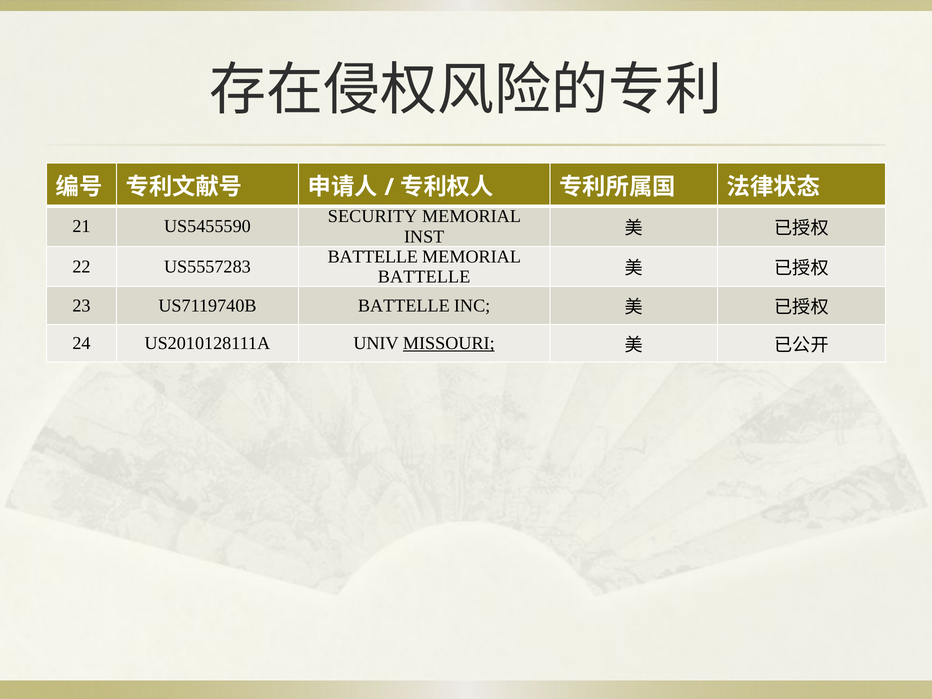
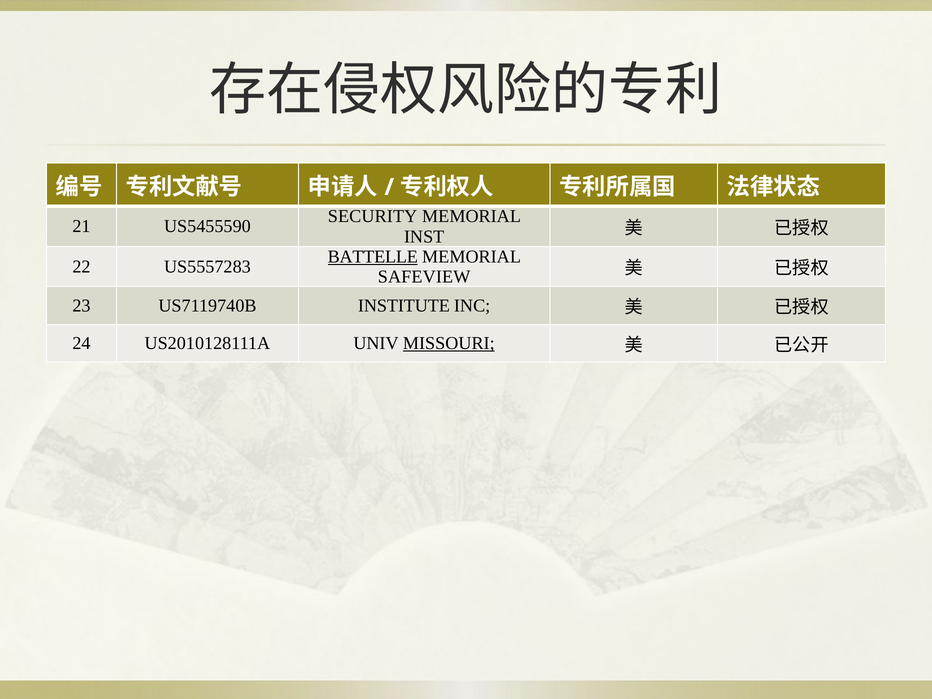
BATTELLE underline: none -> present (373, 257)
BATTELLE: BATTELLE -> SAFEVIEW (424, 277)
US7119740B BATTELLE: BATTELLE -> INSTITUTE (404, 306)
